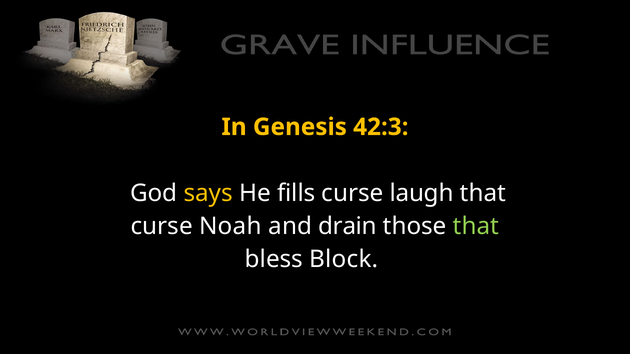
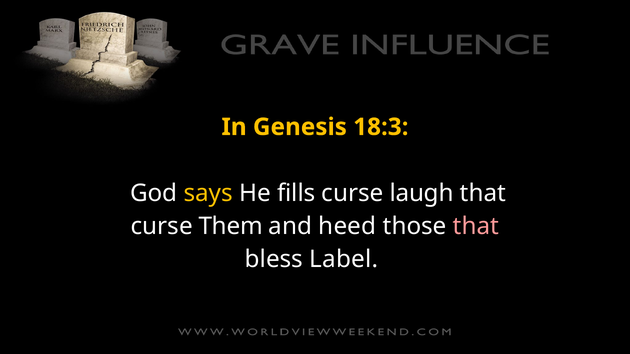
42:3: 42:3 -> 18:3 (381, 127)
Noah: Noah -> Them (231, 226)
drain: drain -> heed (347, 226)
that colour: light green -> pink (476, 226)
Block: Block -> Label (344, 260)
